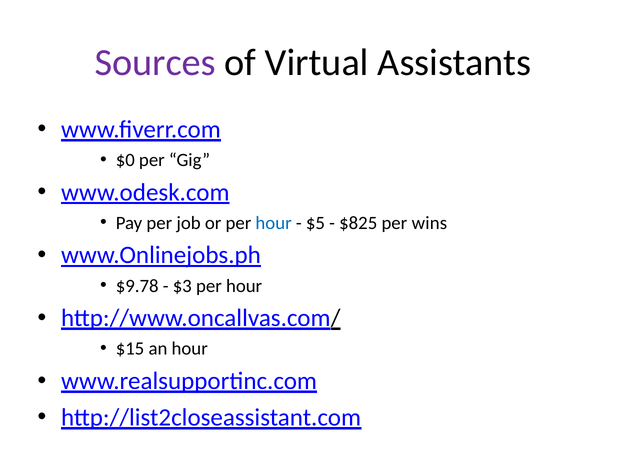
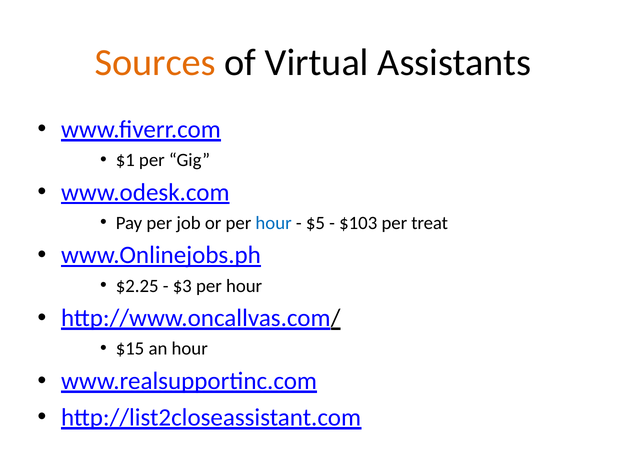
Sources colour: purple -> orange (155, 63)
$0: $0 -> $1 (125, 160)
$825: $825 -> $103 (358, 223)
wins: wins -> treat (430, 223)
$9.78: $9.78 -> $2.25 (137, 286)
